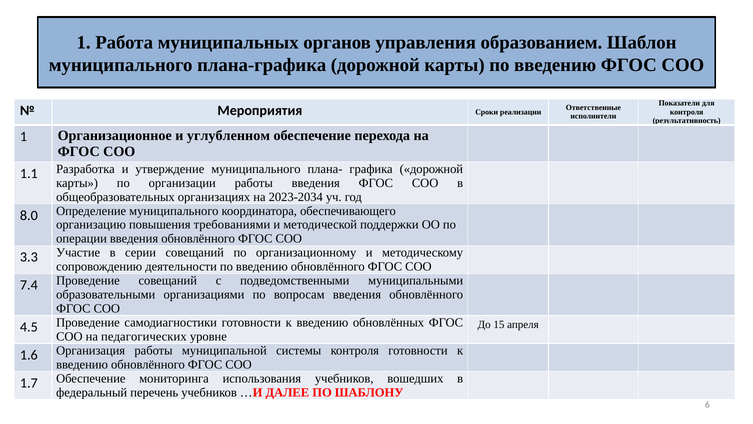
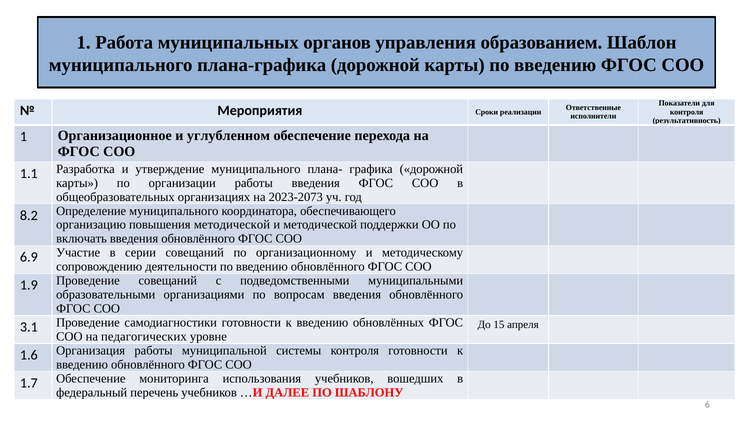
2023-2034: 2023-2034 -> 2023-2073 (296, 197)
8.0: 8.0 -> 8.2 (29, 215)
повышения требованиями: требованиями -> методической (232, 225)
операции: операции -> включать (82, 239)
3.3: 3.3 -> 6.9 (29, 257)
7.4: 7.4 -> 1.9 (29, 285)
4.5: 4.5 -> 3.1 (29, 327)
